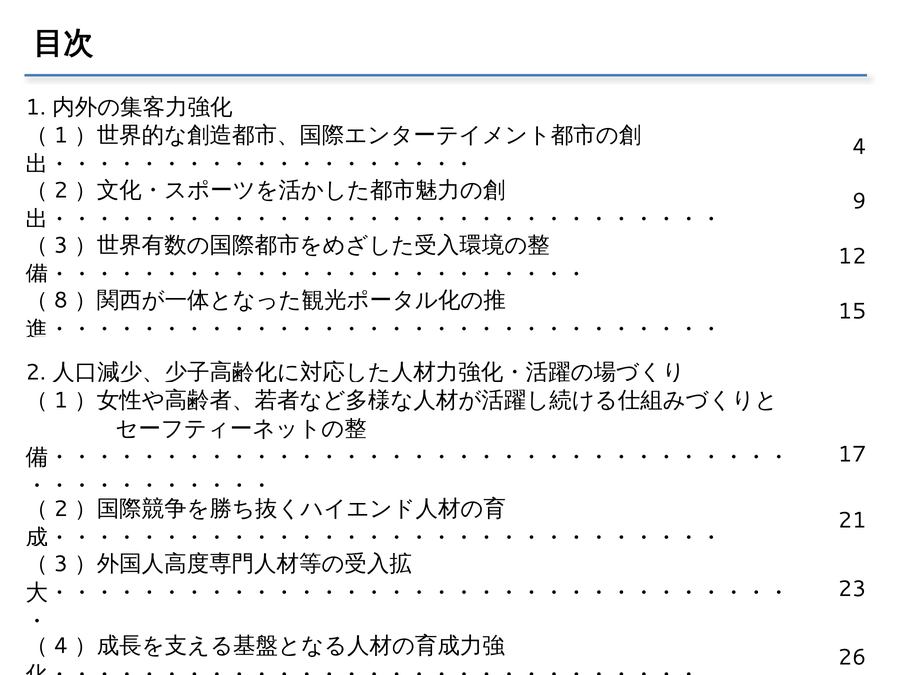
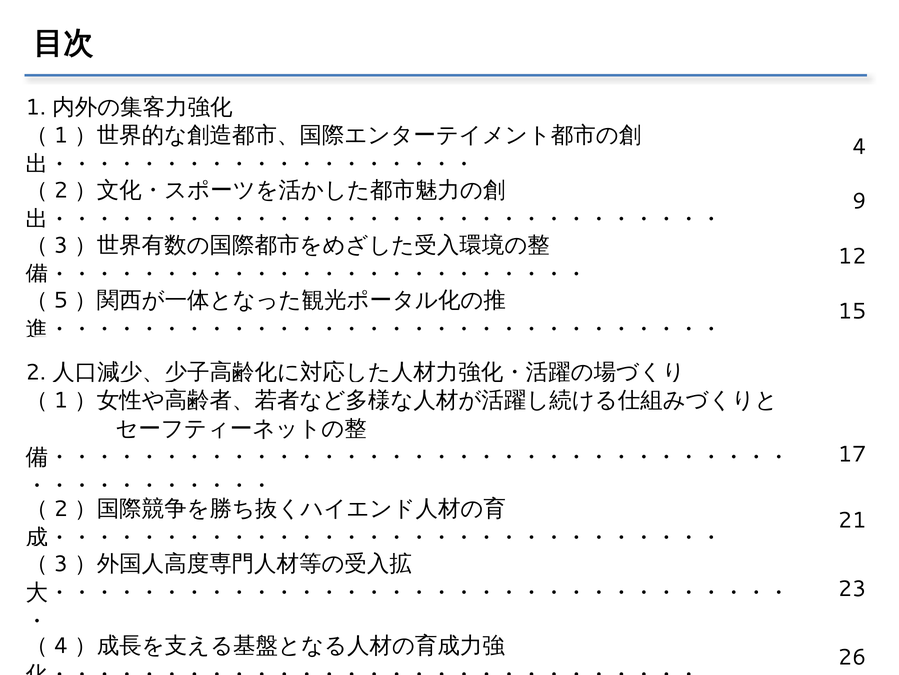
8: 8 -> 5 (61, 300)
